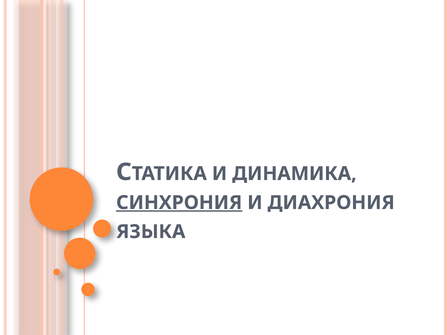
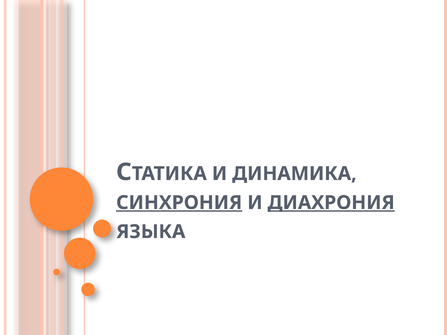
ДИАХРОНИЯ underline: none -> present (331, 203)
